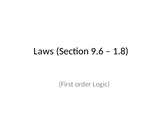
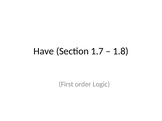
Laws: Laws -> Have (44, 51)
9.6: 9.6 -> 1.7 (97, 51)
